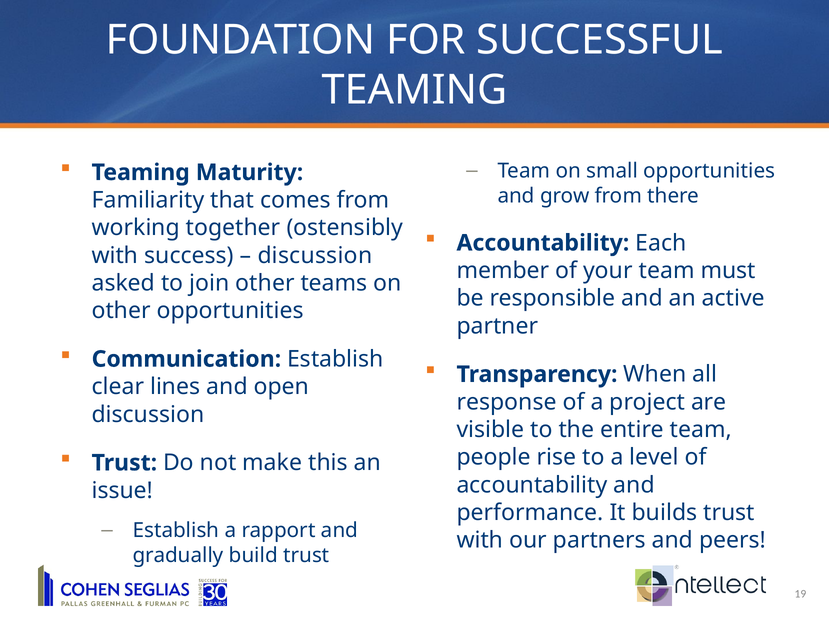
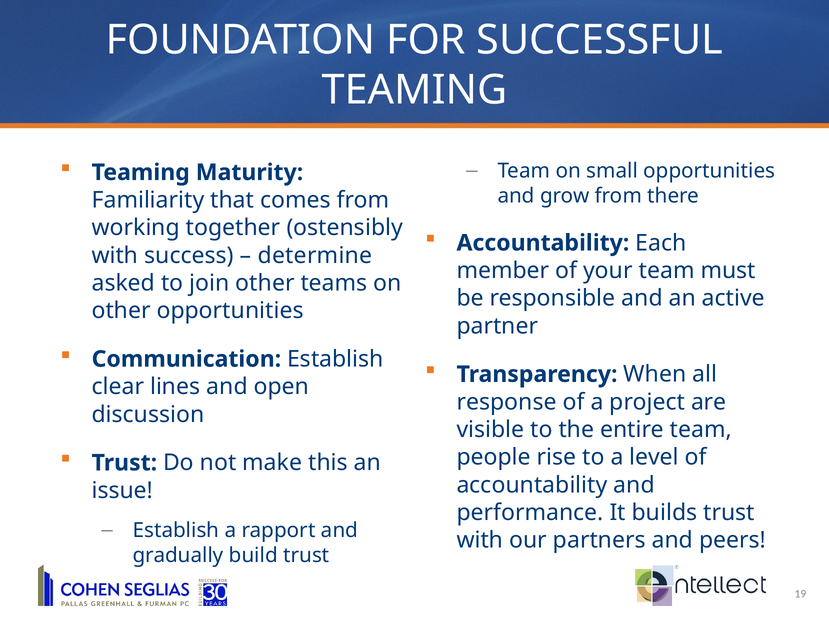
discussion: discussion -> determine (315, 255)
